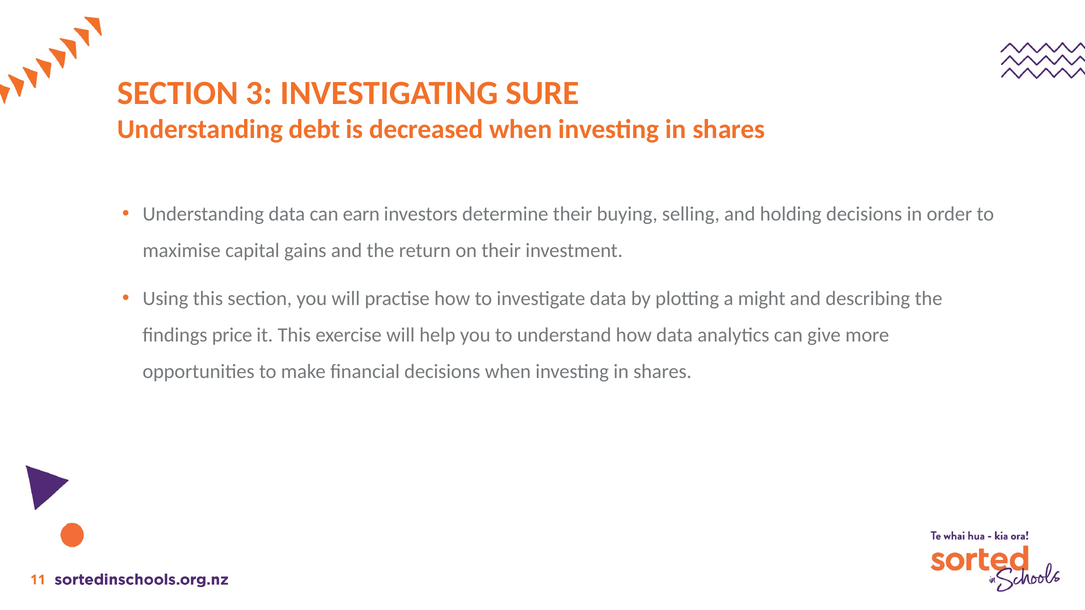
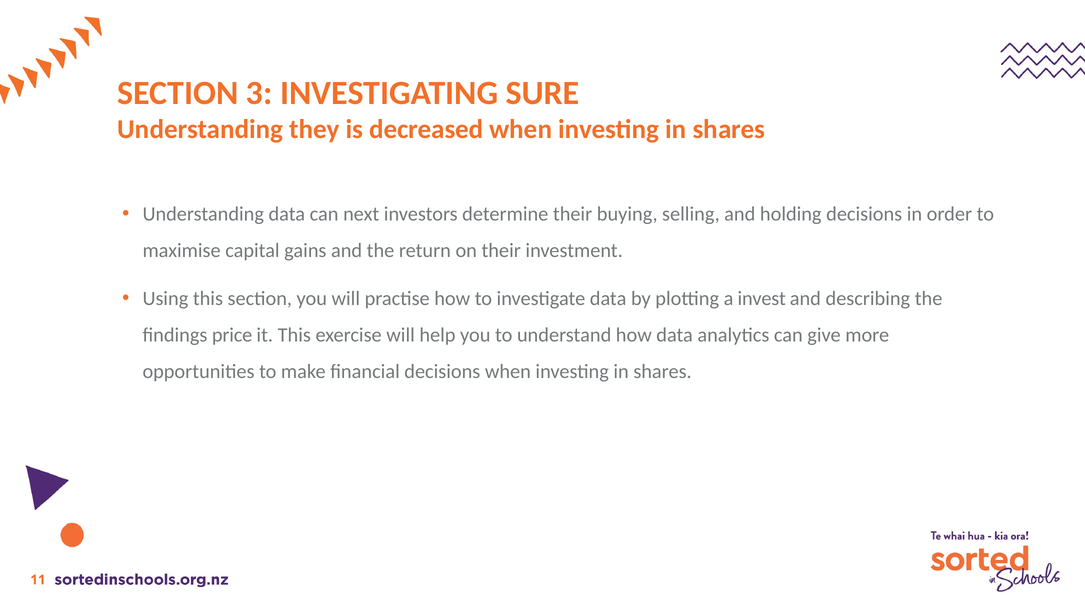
debt: debt -> they (315, 129)
earn: earn -> next (361, 214)
might: might -> invest (762, 299)
